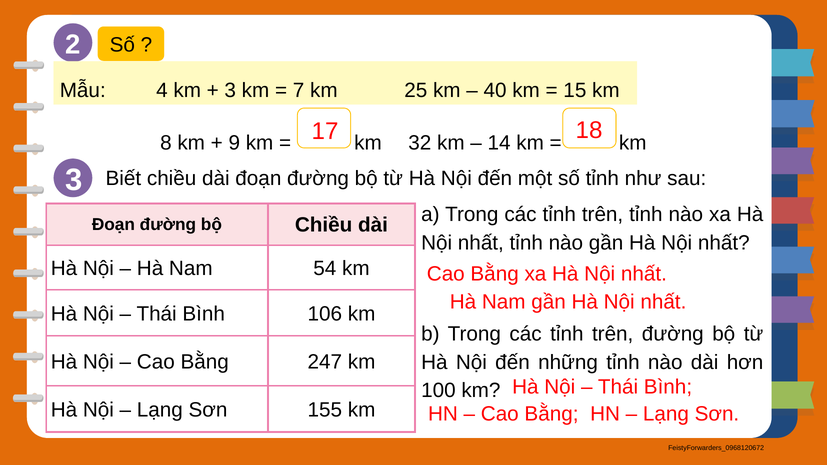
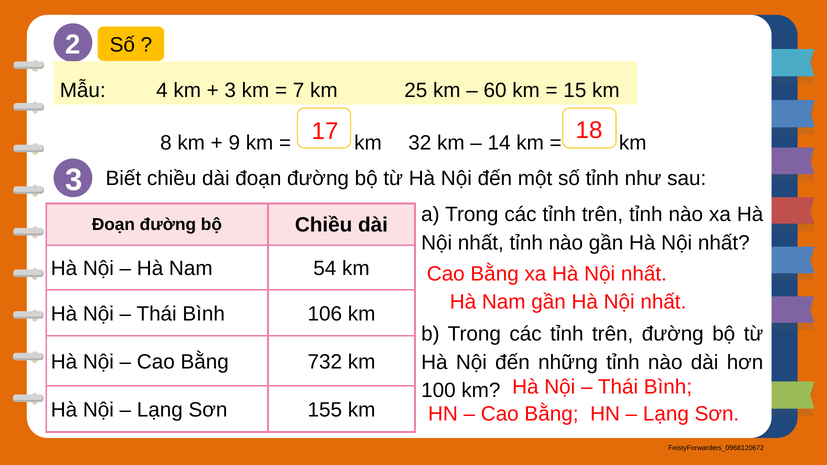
40: 40 -> 60 (495, 91)
247: 247 -> 732 (325, 362)
